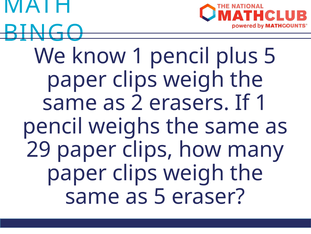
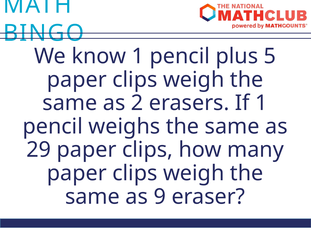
as 5: 5 -> 9 (160, 196)
